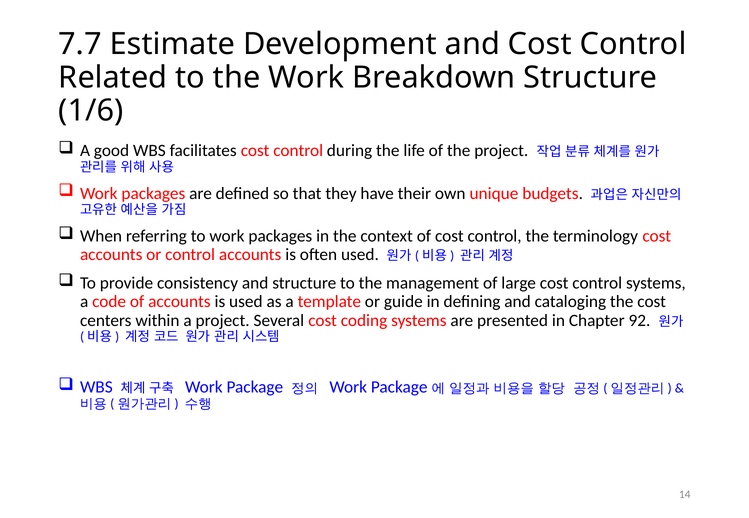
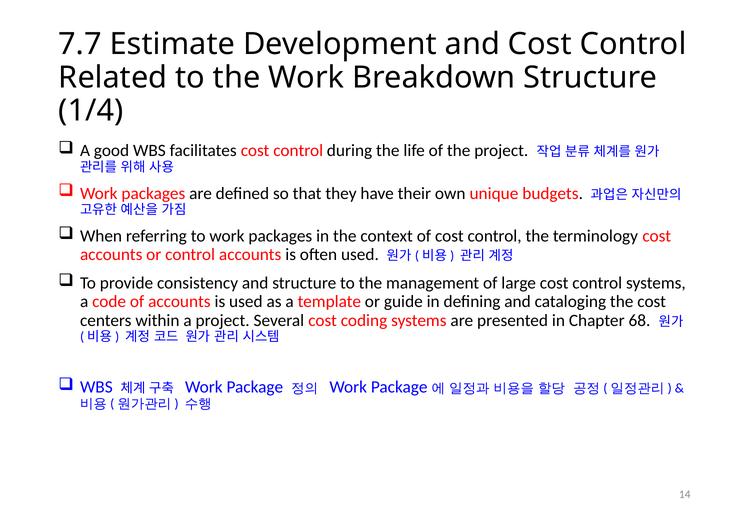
1/6: 1/6 -> 1/4 (91, 111)
92: 92 -> 68 (639, 321)
